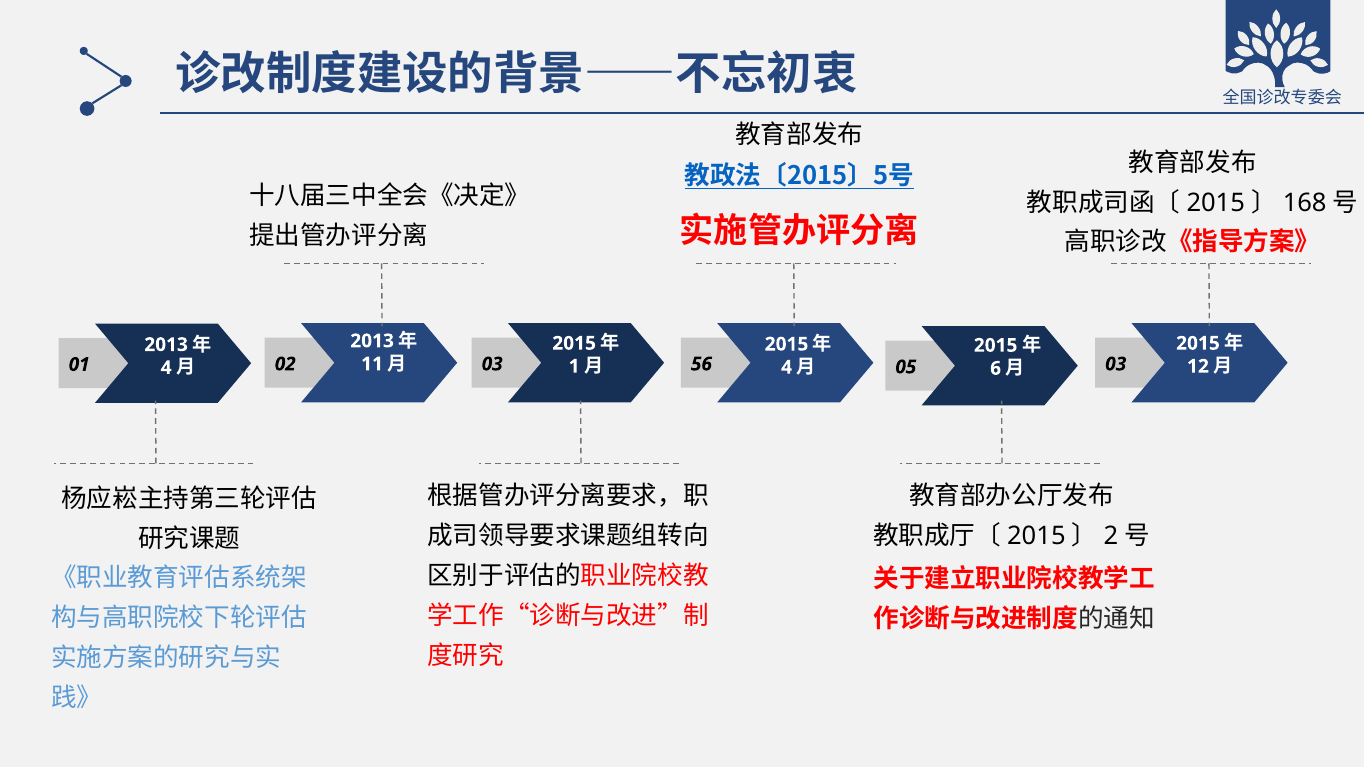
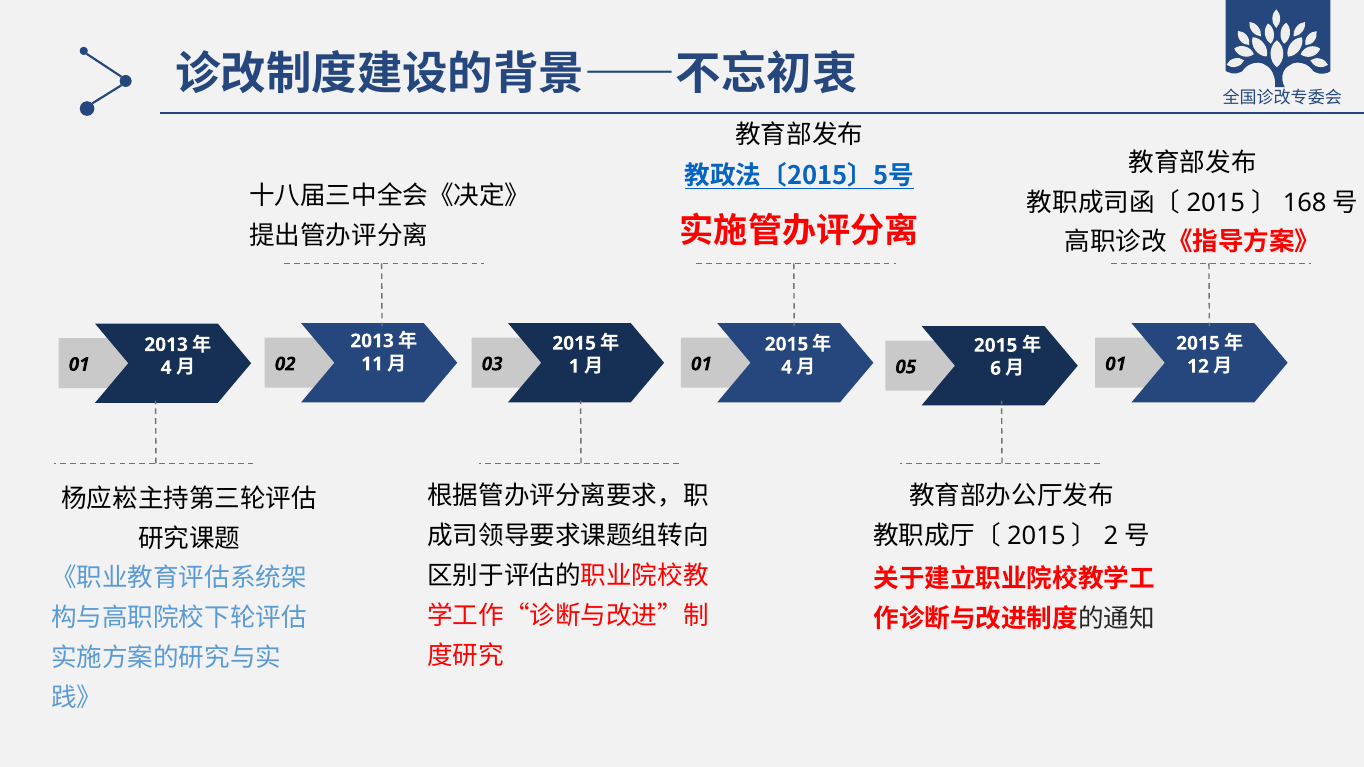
03 56: 56 -> 01 (701, 364)
05 03: 03 -> 01 (1116, 364)
